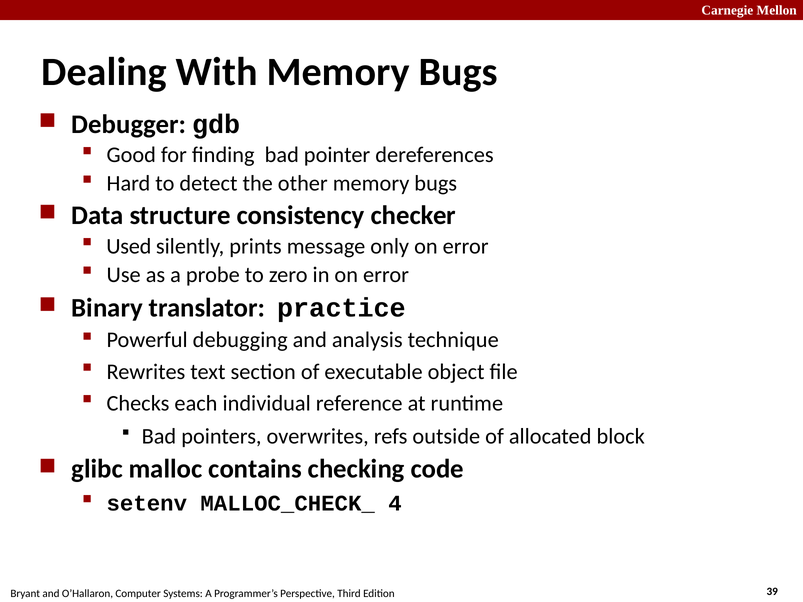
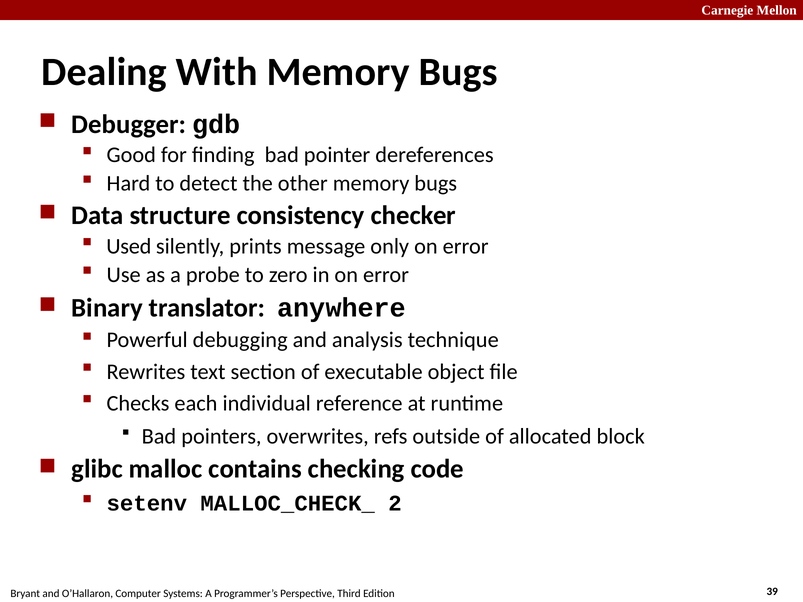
practice: practice -> anywhere (342, 308)
4: 4 -> 2 (395, 504)
